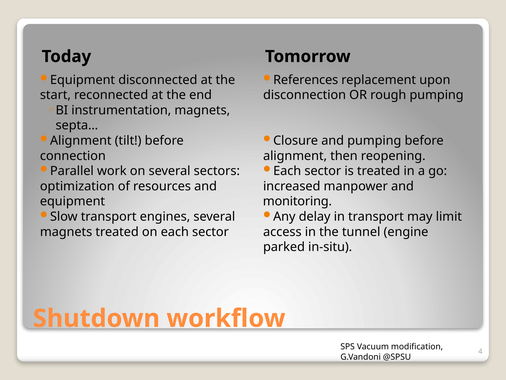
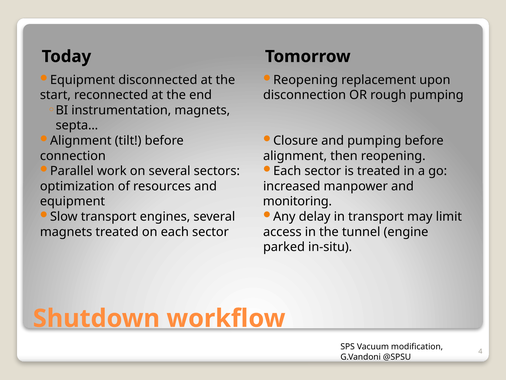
References: References -> Reopening (306, 80)
